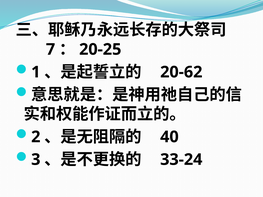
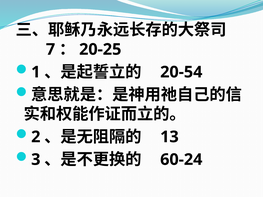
20-62: 20-62 -> 20-54 (181, 72)
40: 40 -> 13 (169, 137)
33-24: 33-24 -> 60-24 (181, 160)
